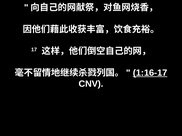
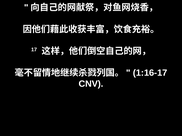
1:16-17 underline: present -> none (150, 73)
